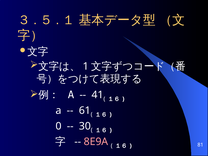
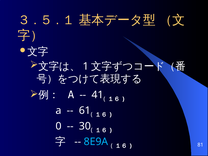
8E9A colour: pink -> light blue (96, 142)
